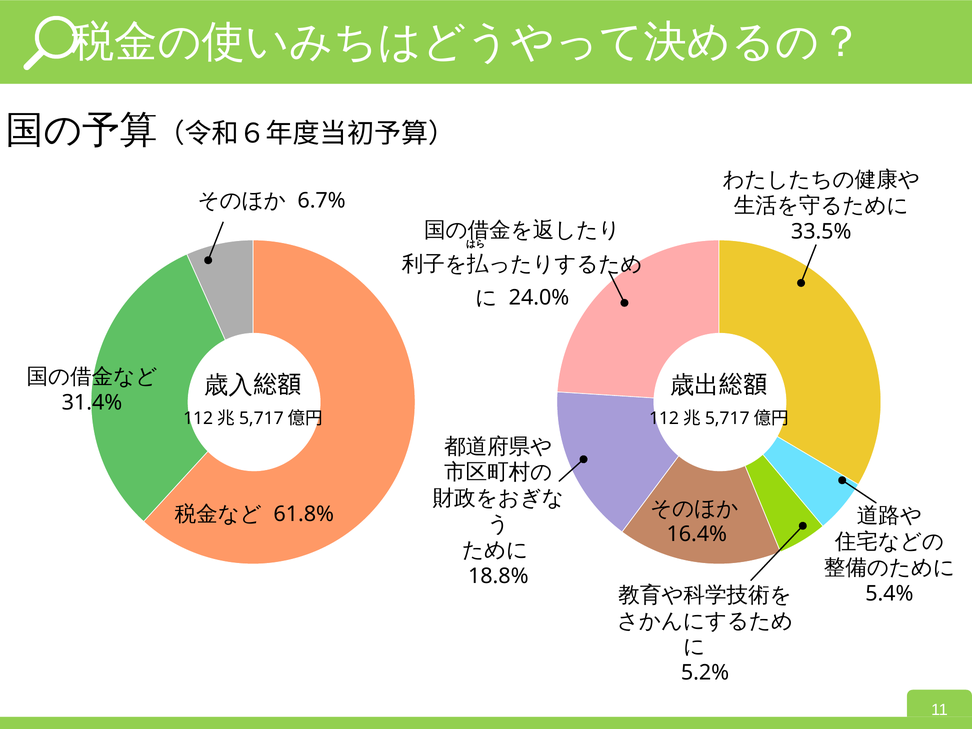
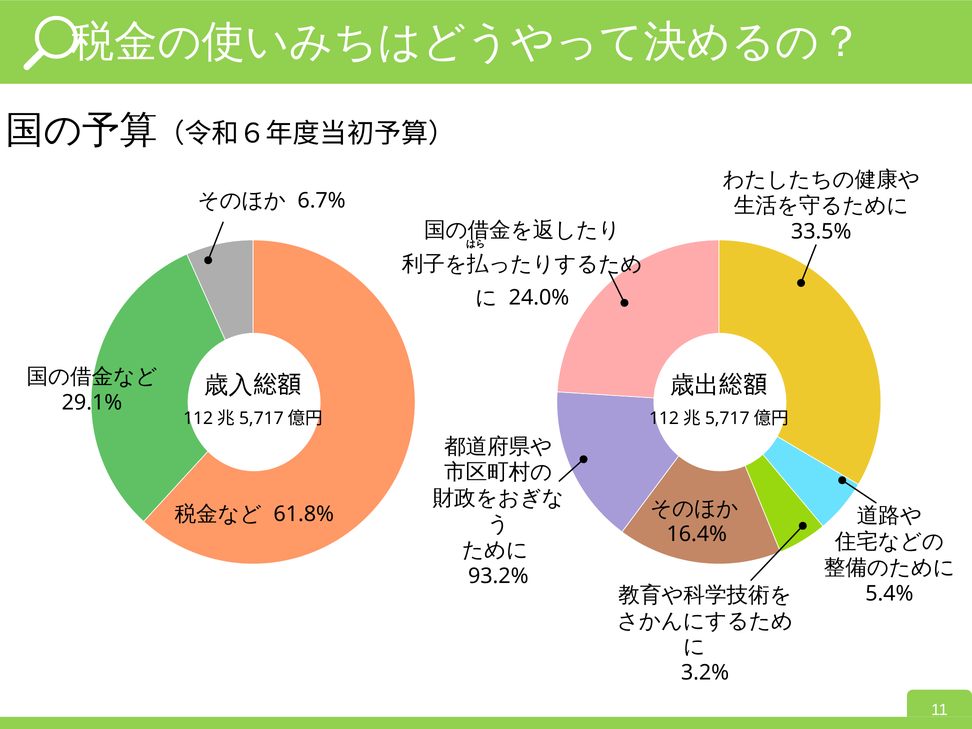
31.4%: 31.4% -> 29.1% (92, 402)
18.8%: 18.8% -> 93.2% (498, 576)
5.2%: 5.2% -> 3.2% (705, 673)
